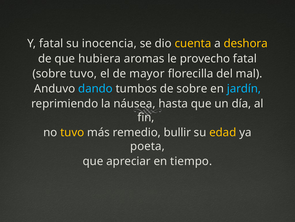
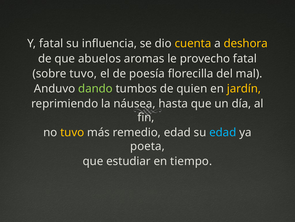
inocencia: inocencia -> influencia (109, 43)
hubiera: hubiera -> abuelos (99, 58)
mayor: mayor -> poesía (147, 73)
dando colour: light blue -> light green (95, 88)
de sobre: sobre -> quien (192, 88)
jardín colour: light blue -> yellow (244, 88)
remedio bullir: bullir -> edad (177, 132)
edad colour: yellow -> light blue (223, 132)
apreciar: apreciar -> estudiar (129, 161)
